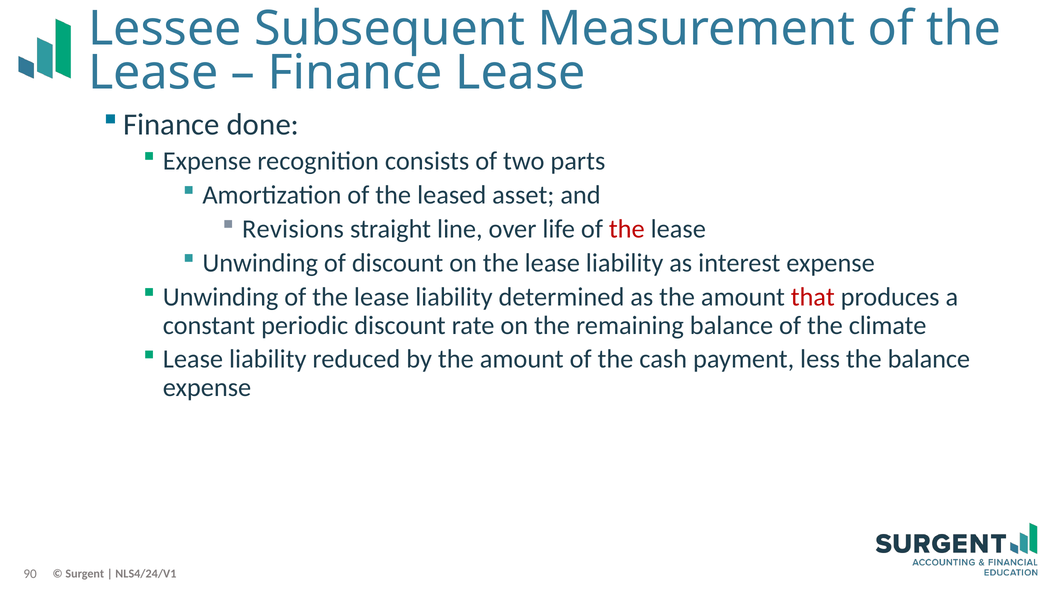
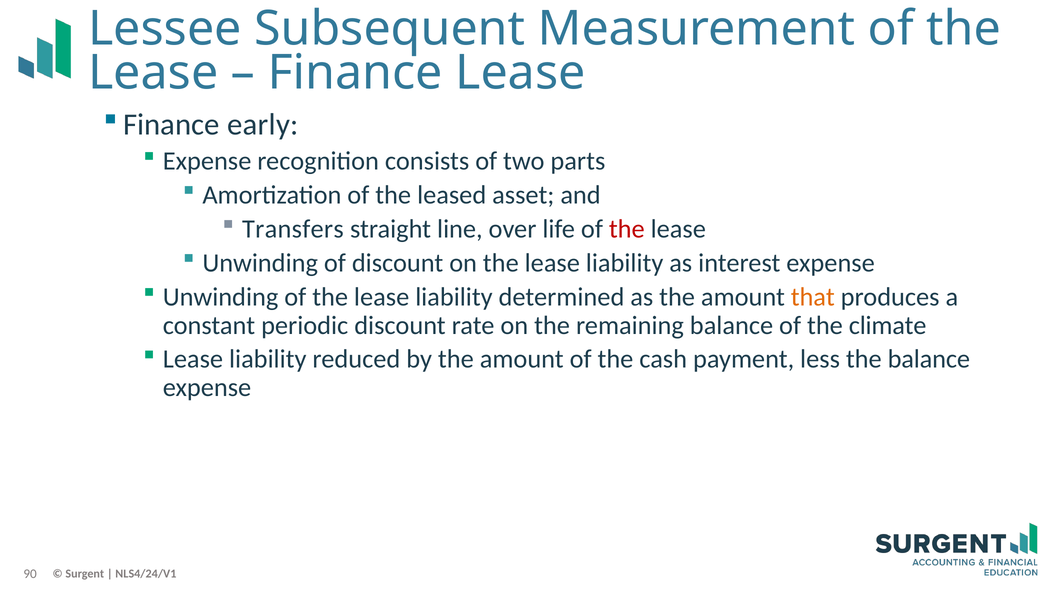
done: done -> early (263, 124)
Revisions: Revisions -> Transfers (293, 229)
that colour: red -> orange (813, 297)
